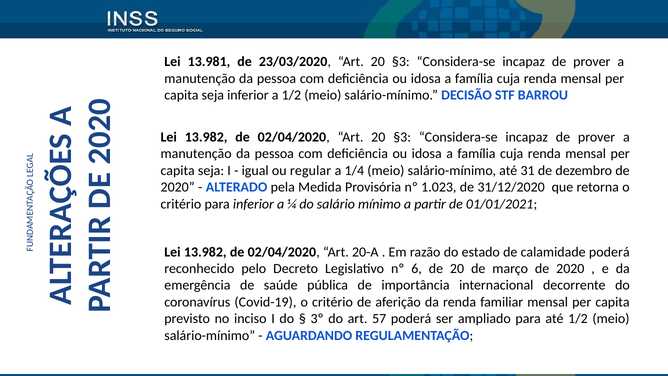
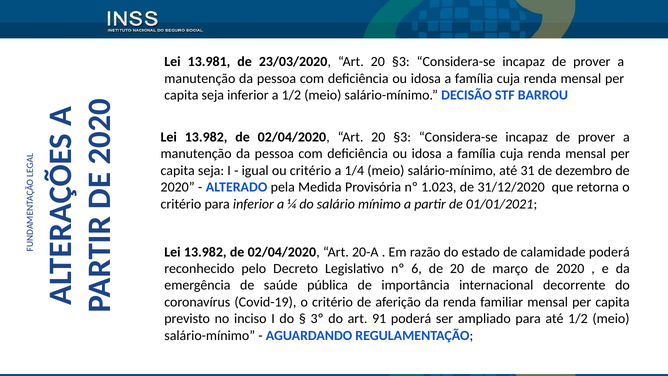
ou regular: regular -> critério (311, 170)
57: 57 -> 91 (379, 319)
